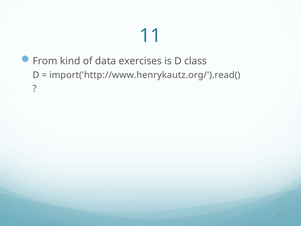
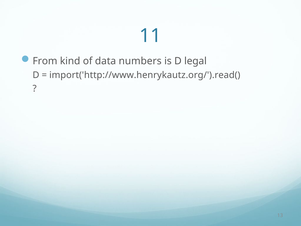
exercises: exercises -> numbers (140, 61)
class: class -> legal (195, 61)
